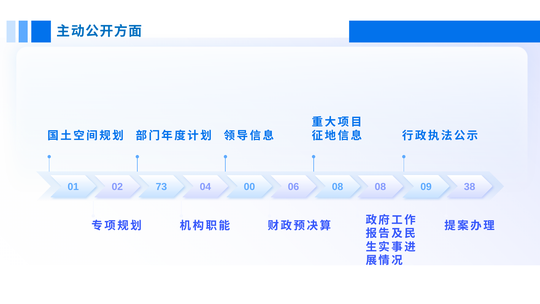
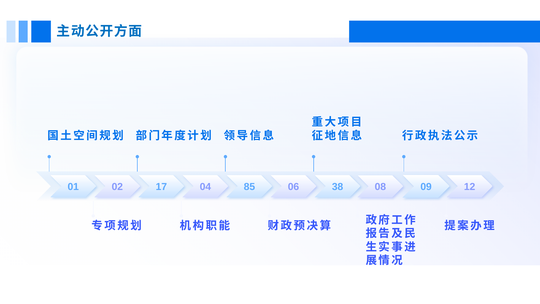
73: 73 -> 17 (161, 187)
00: 00 -> 85 (249, 187)
06 08: 08 -> 38 (338, 187)
38: 38 -> 12 (470, 187)
